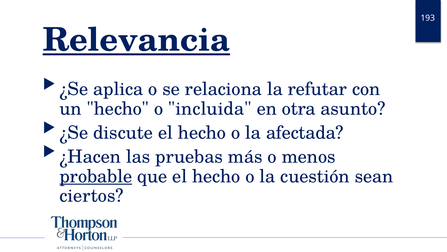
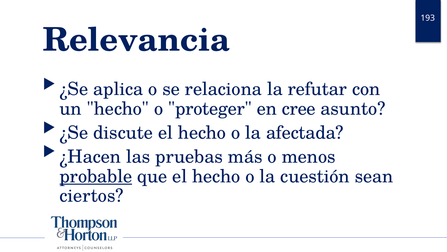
Relevancia underline: present -> none (136, 40)
incluida: incluida -> proteger (210, 109)
otra: otra -> cree (299, 109)
